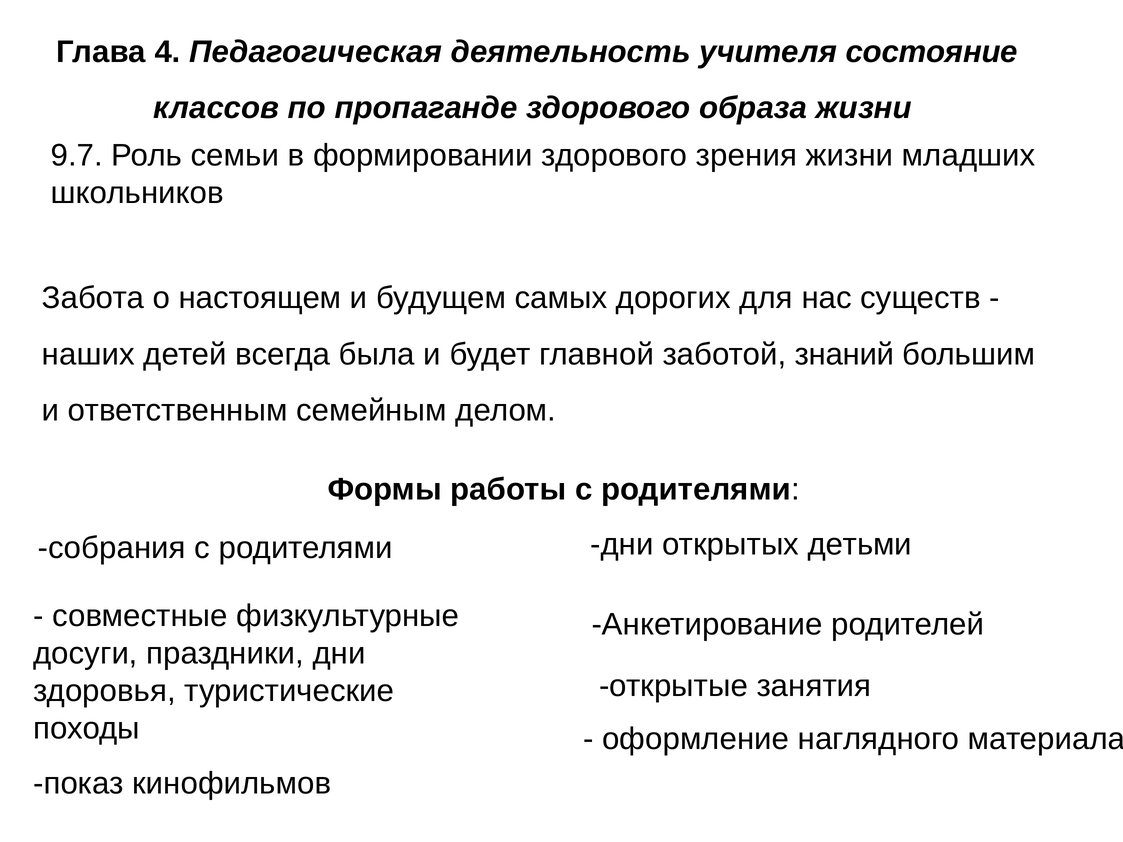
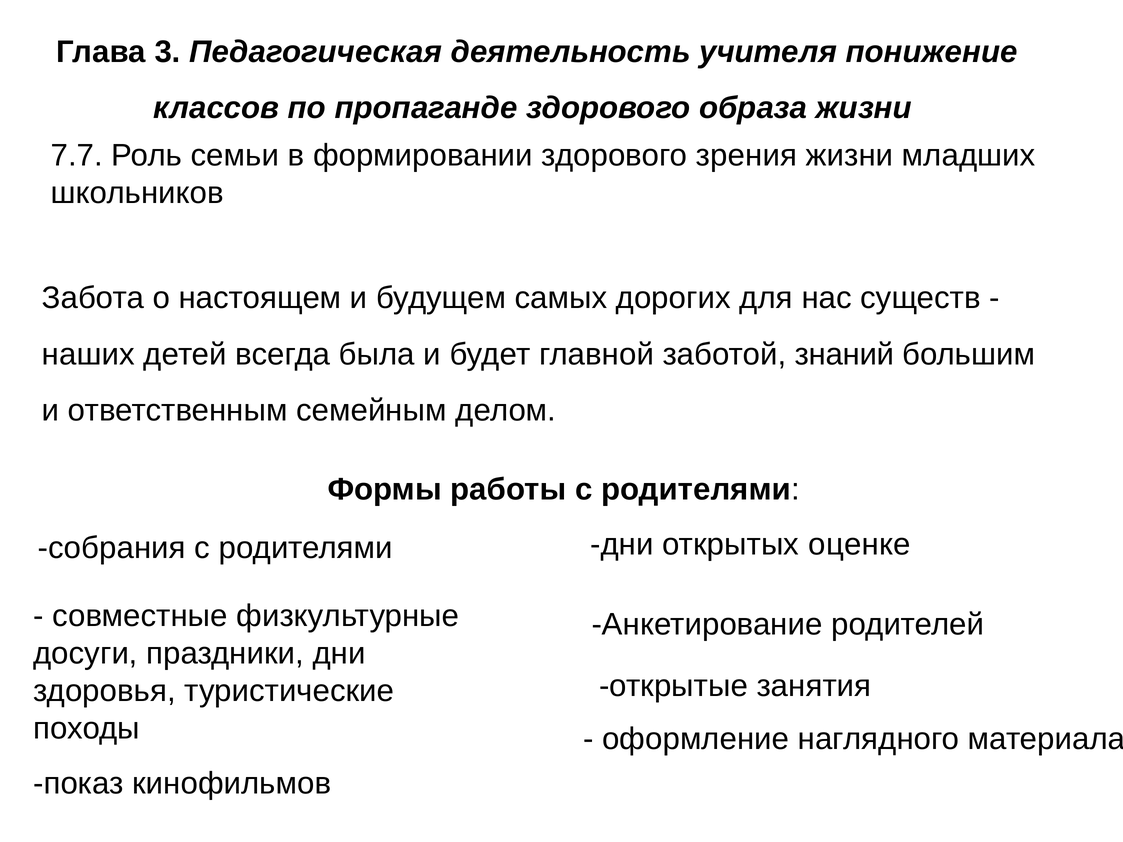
4: 4 -> 3 (168, 52)
состояние: состояние -> понижение (932, 52)
9.7: 9.7 -> 7.7 (77, 156)
детьми: детьми -> оценке (860, 545)
